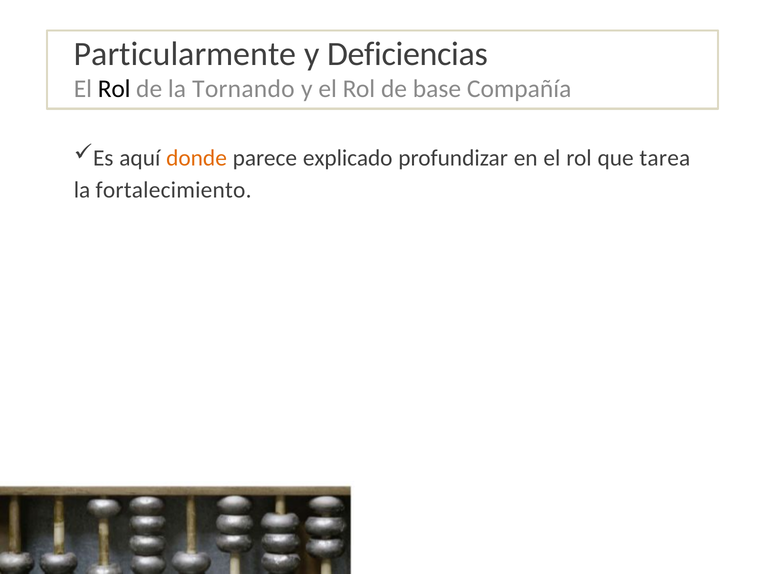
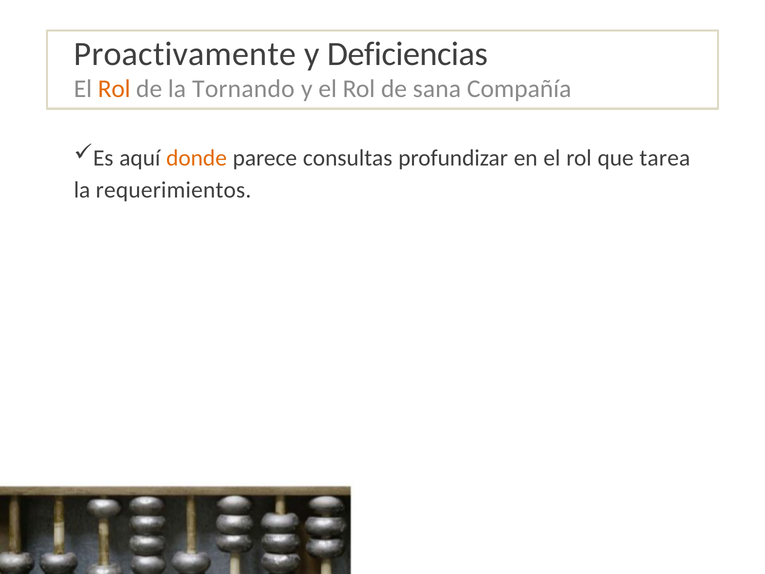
Particularmente: Particularmente -> Proactivamente (185, 54)
Rol colour: black -> orange (114, 89)
base: base -> sana (437, 89)
explicado: explicado -> consultas (348, 158)
fortalecimiento: fortalecimiento -> requerimientos (174, 190)
